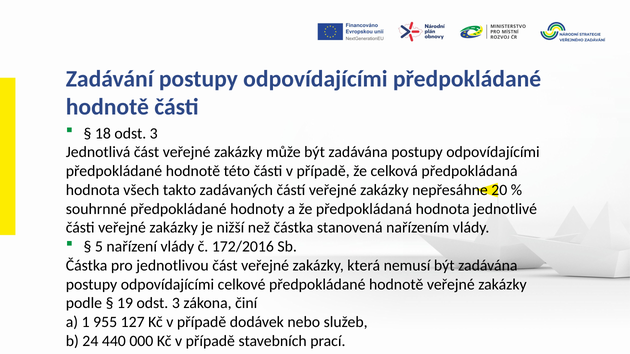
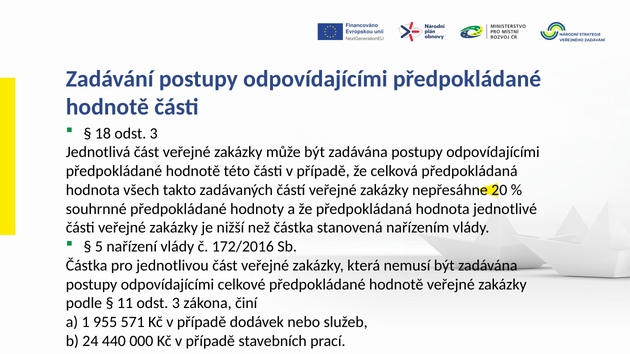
19: 19 -> 11 (125, 304)
127: 127 -> 571 (133, 322)
